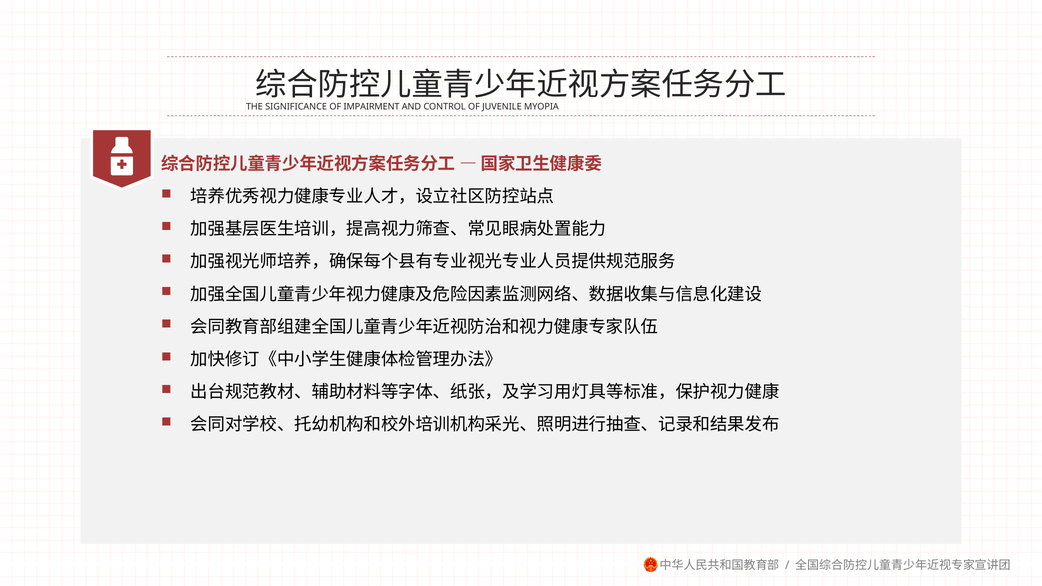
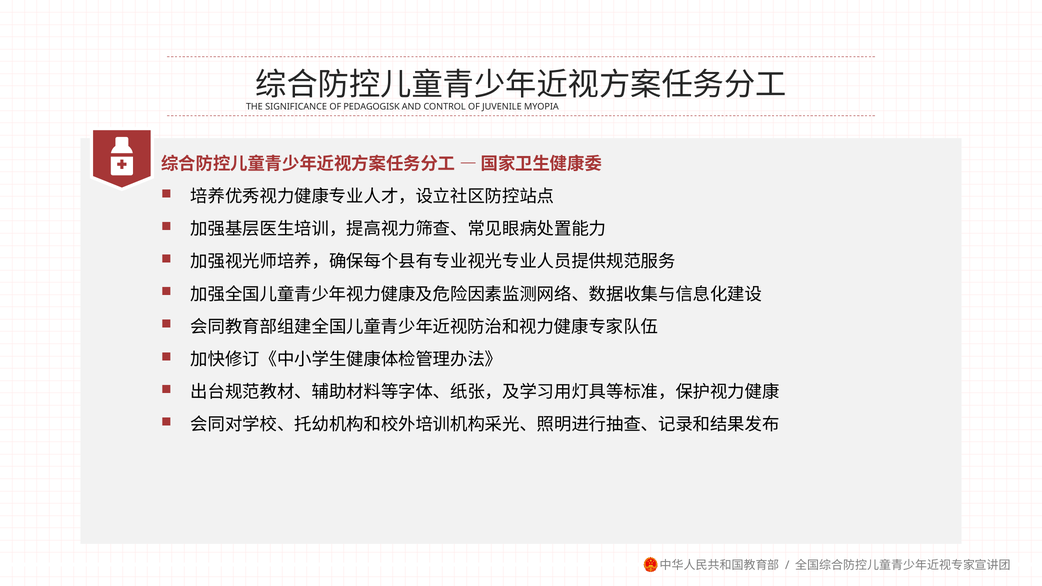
IMPAIRMENT: IMPAIRMENT -> PEDAGOGISK (372, 107)
